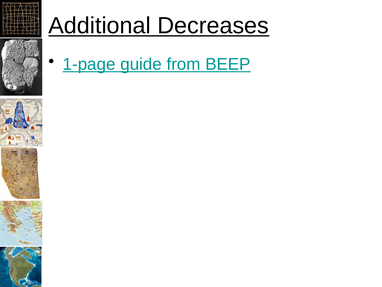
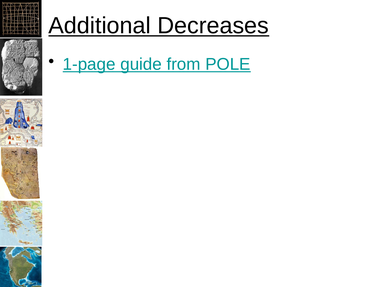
BEEP: BEEP -> POLE (228, 64)
